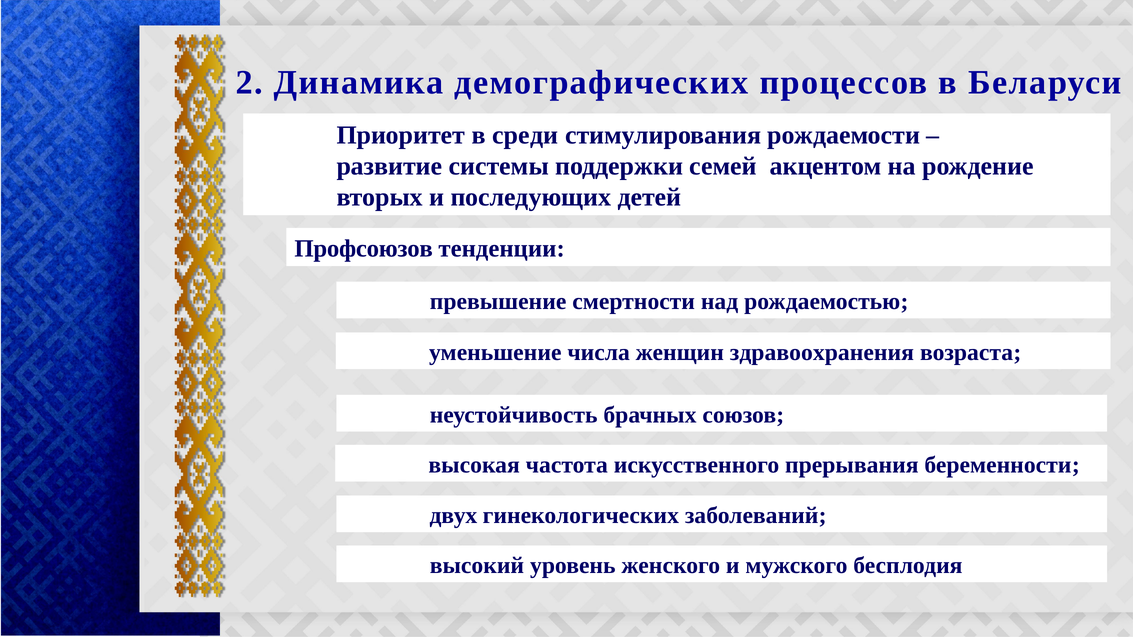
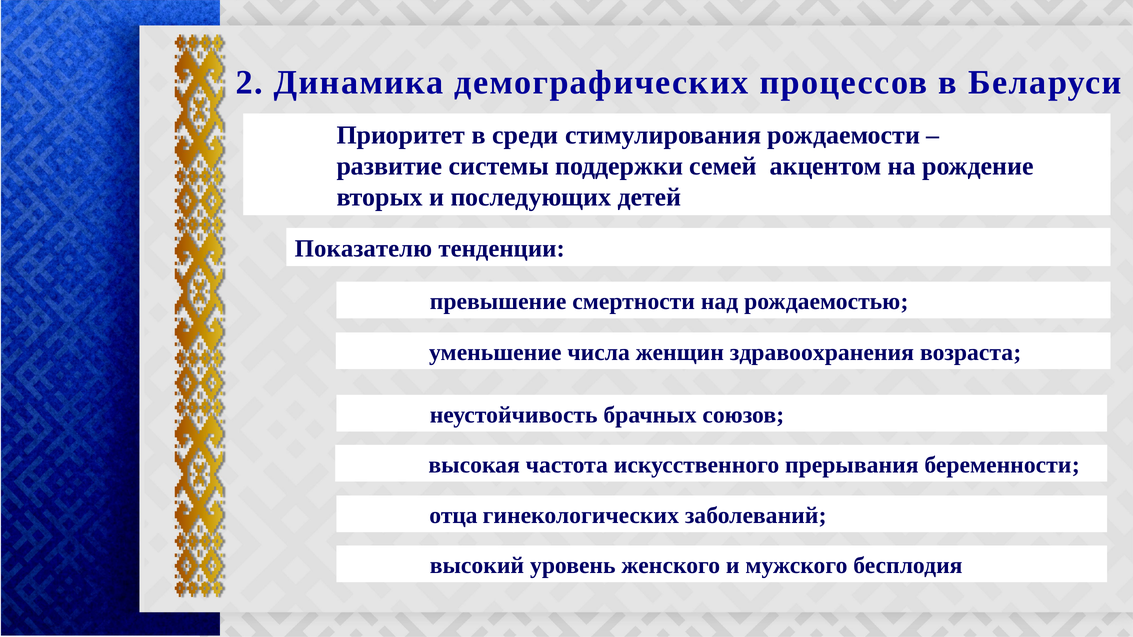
Профсоюзов: Профсоюзов -> Показателю (363, 249)
двух: двух -> отца (453, 516)
